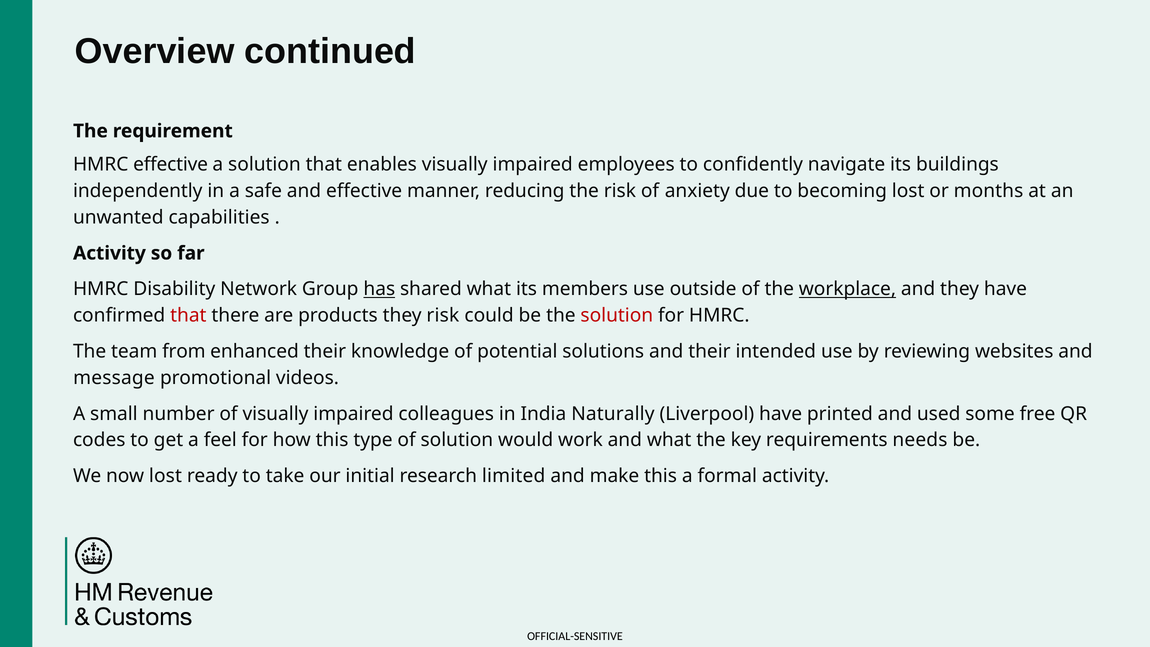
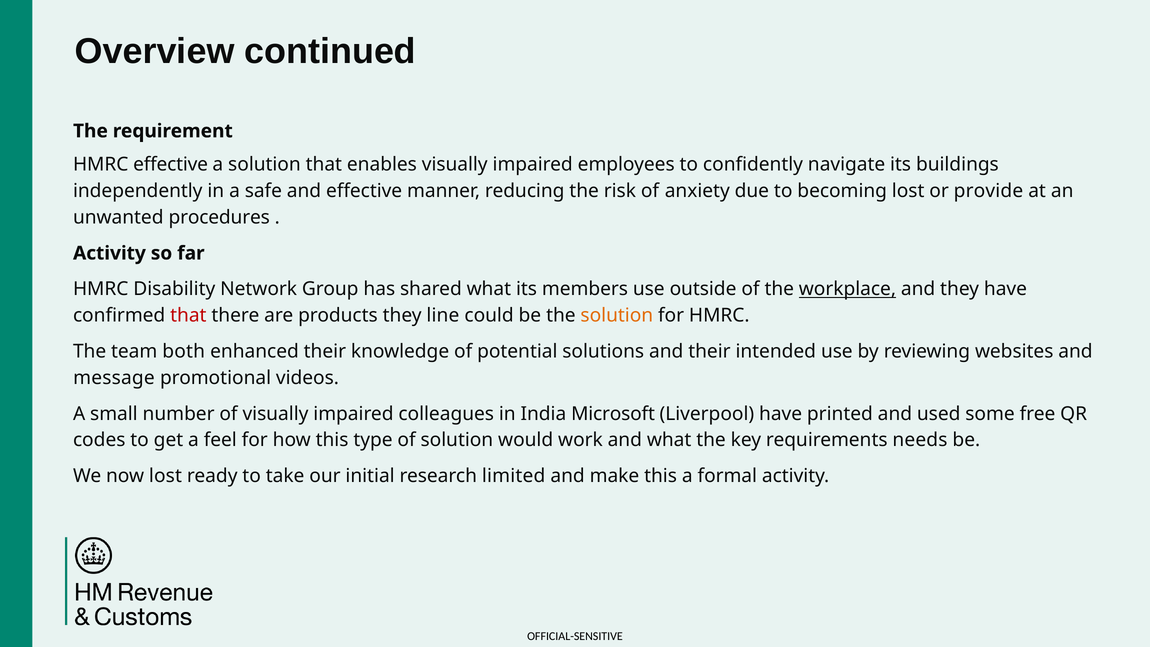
months: months -> provide (988, 191)
capabilities: capabilities -> procedures (219, 217)
has underline: present -> none (379, 289)
they risk: risk -> line (443, 315)
solution colour: red -> orange (617, 315)
from: from -> both (184, 351)
Naturally: Naturally -> Microsoft (613, 414)
